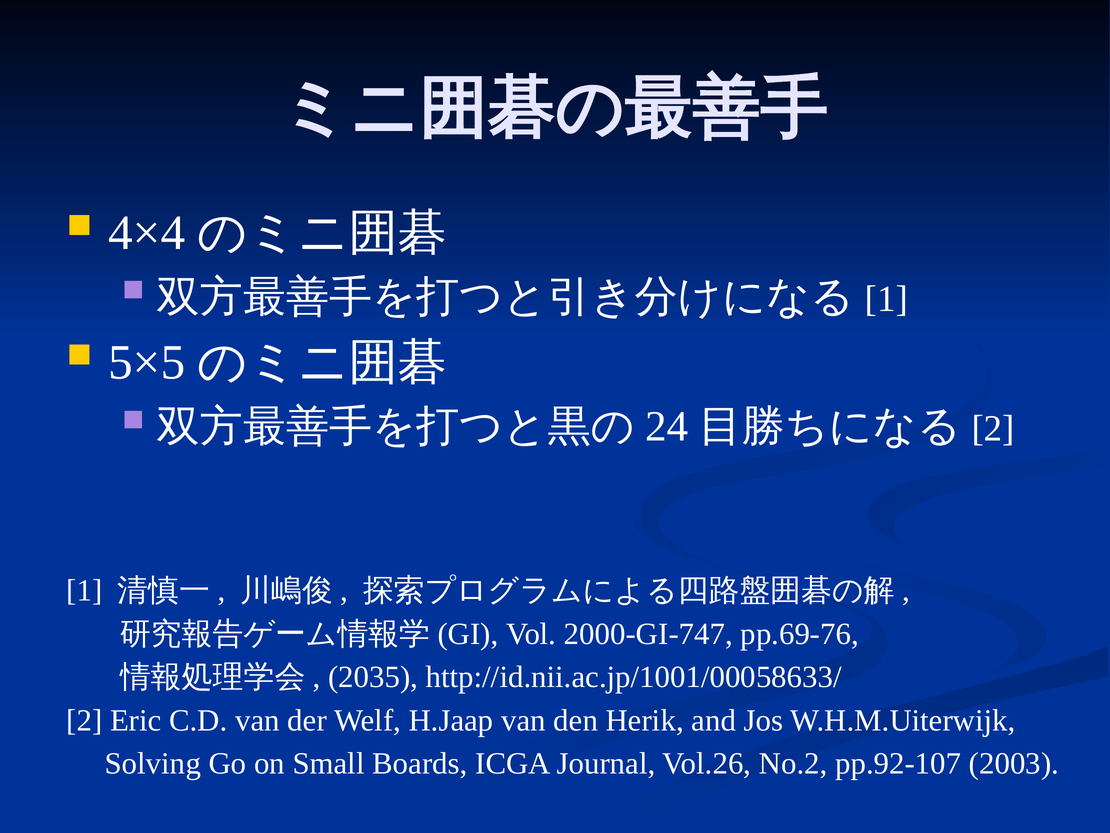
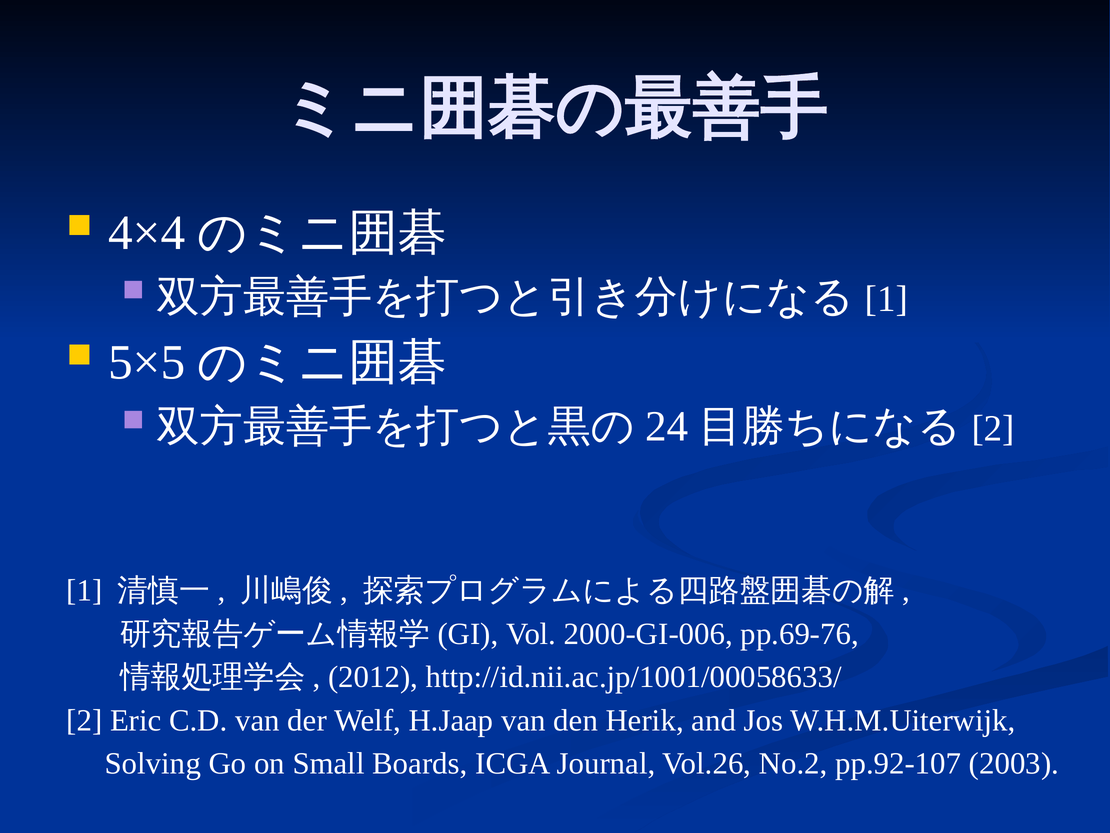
2000-GI-747: 2000-GI-747 -> 2000-GI-006 (648, 634)
2035: 2035 -> 2012 (373, 677)
